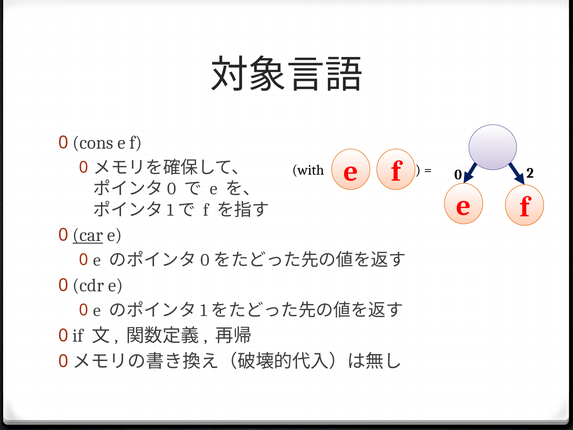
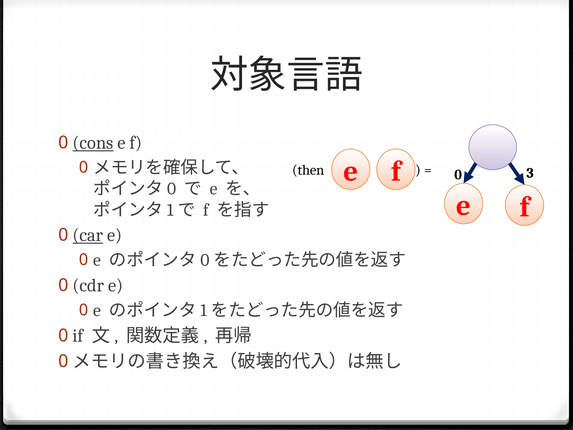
cons underline: none -> present (93, 143)
with: with -> then (308, 170)
2: 2 -> 3 (530, 173)
